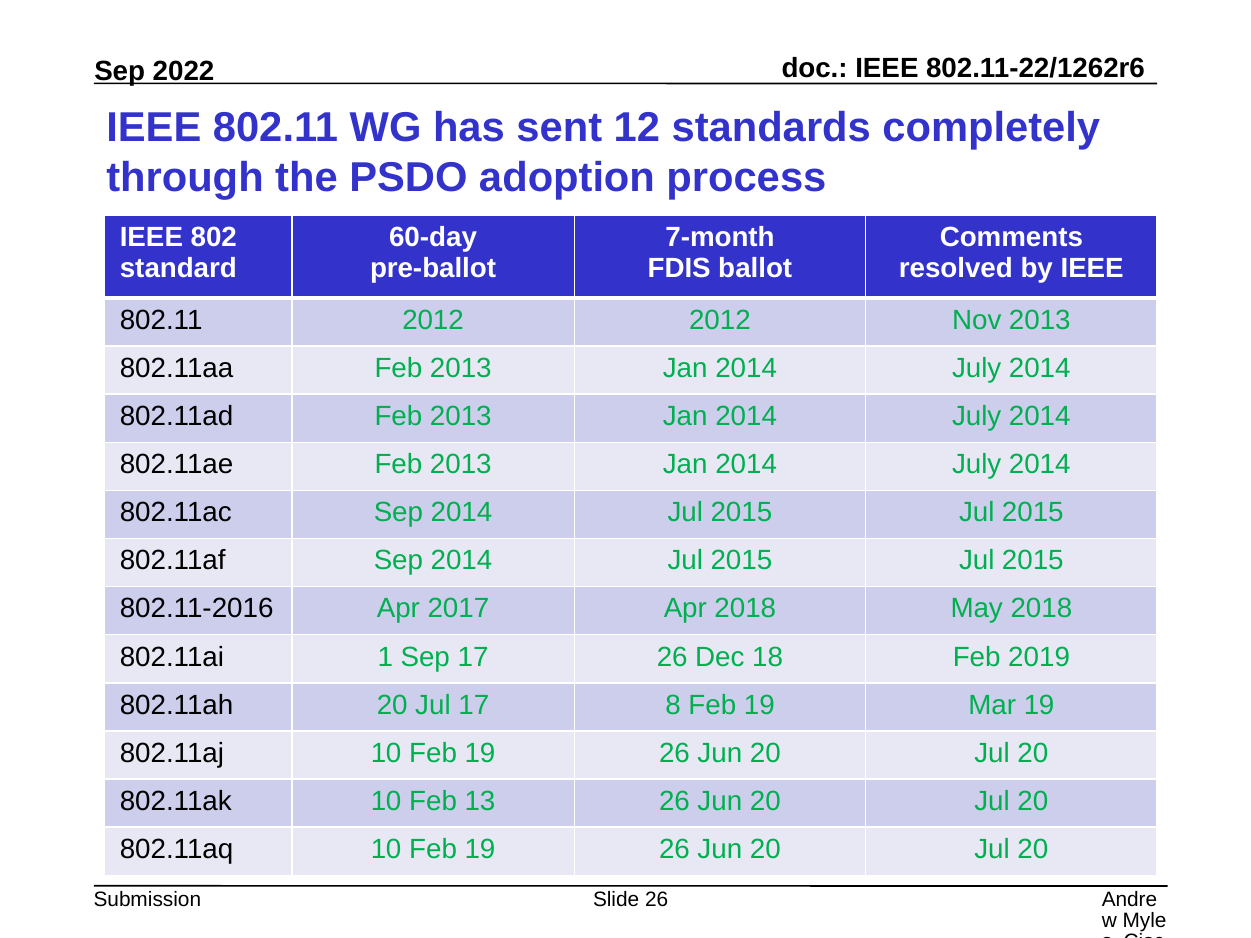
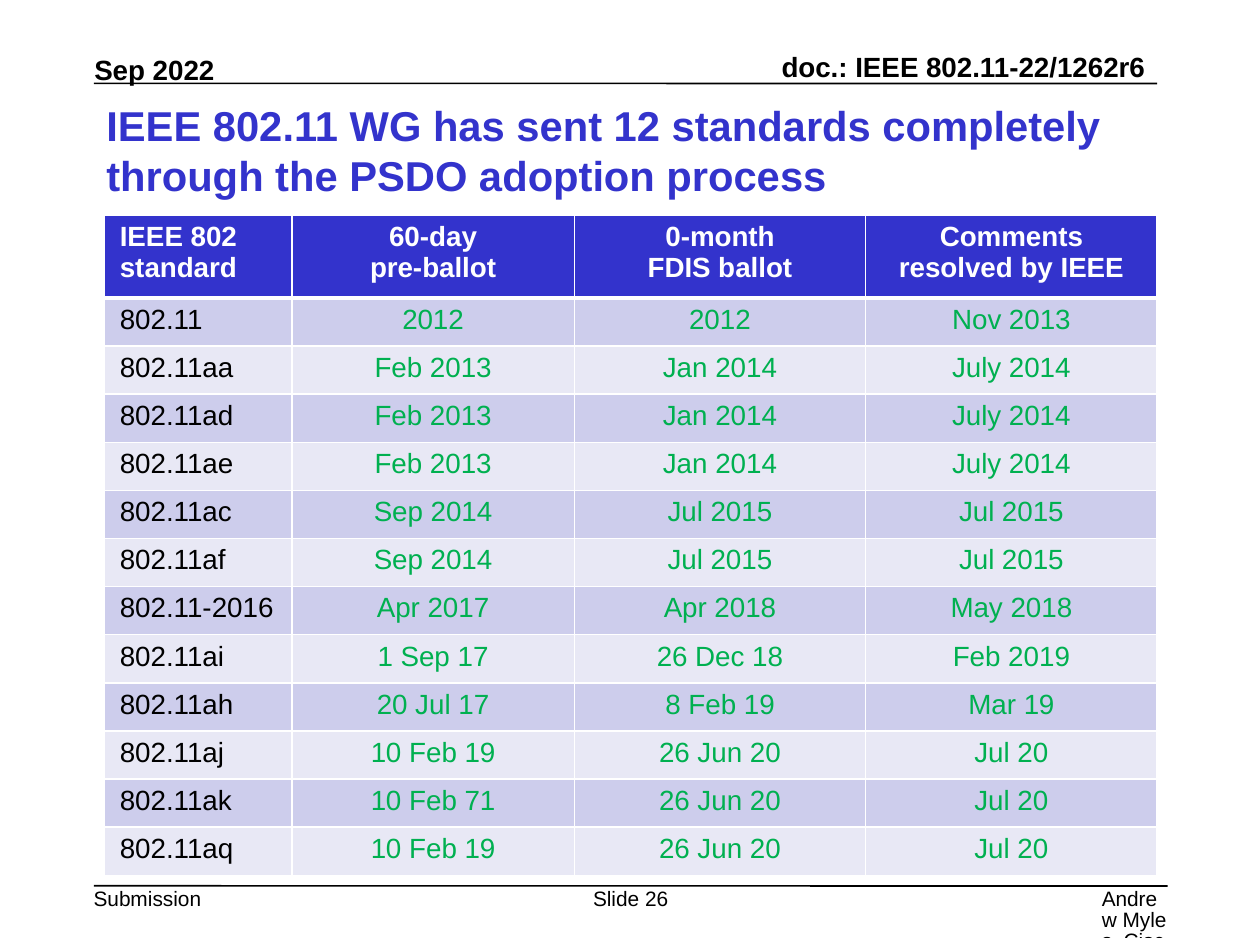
7-month: 7-month -> 0-month (720, 237)
13: 13 -> 71 (480, 801)
